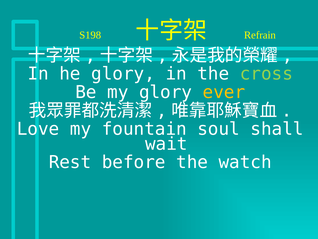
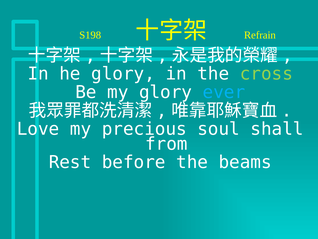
ever colour: yellow -> light blue (224, 92)
fountain: fountain -> precious (144, 129)
wait: wait -> from (166, 144)
watch: watch -> beams (245, 162)
